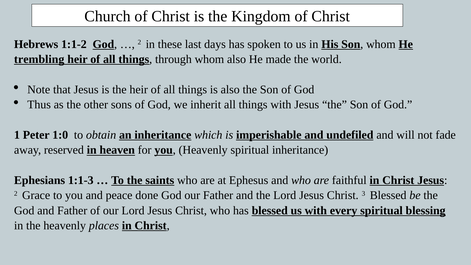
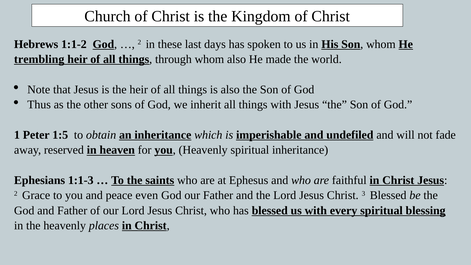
1:0: 1:0 -> 1:5 (60, 135)
done: done -> even (147, 195)
